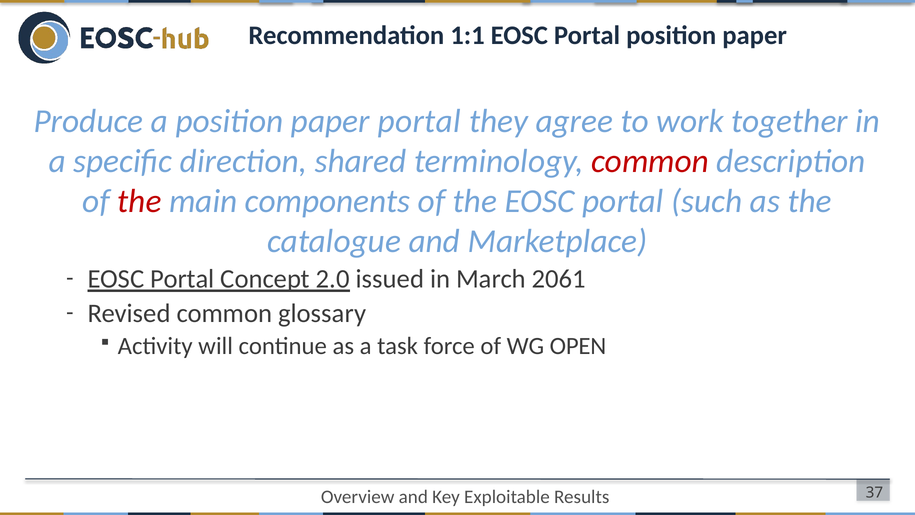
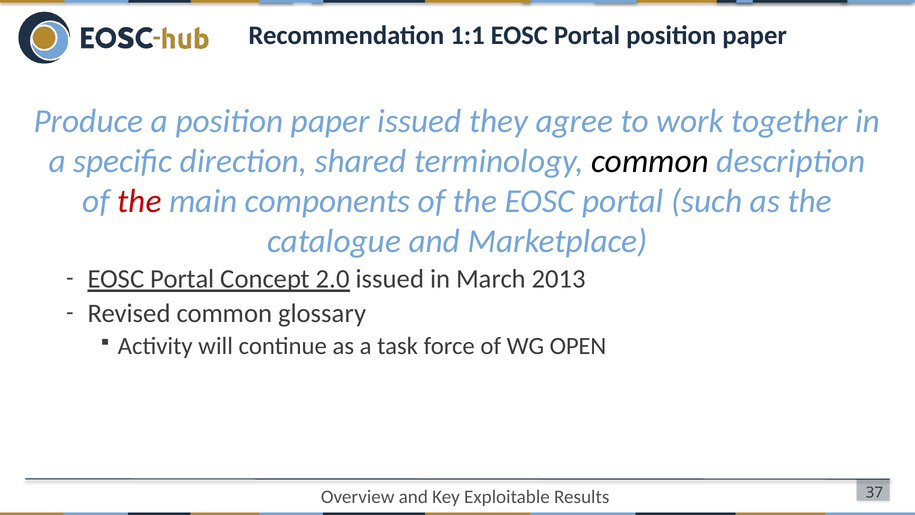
paper portal: portal -> issued (419, 121)
common colour: red -> black (650, 161)
2061: 2061 -> 2013 (559, 279)
